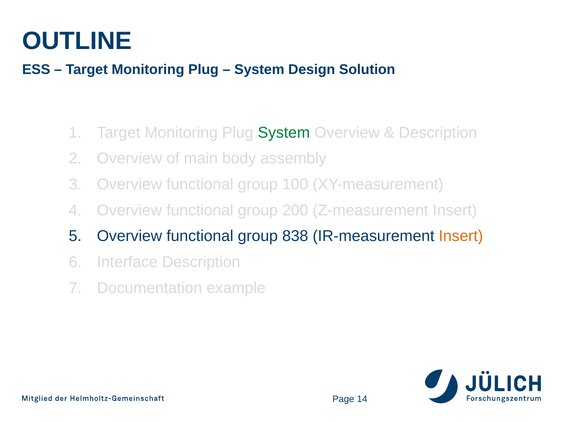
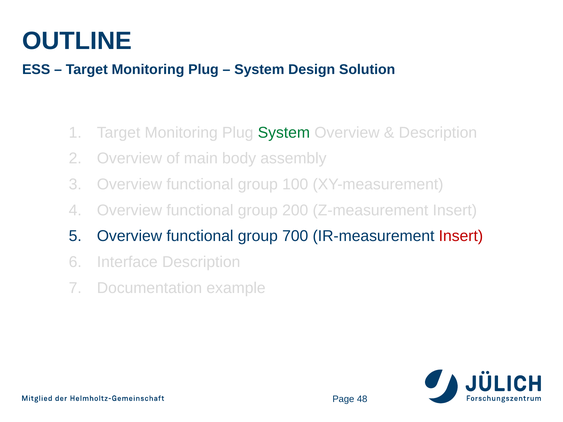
838: 838 -> 700 (295, 236)
Insert colour: orange -> red (461, 236)
14: 14 -> 48 (362, 399)
